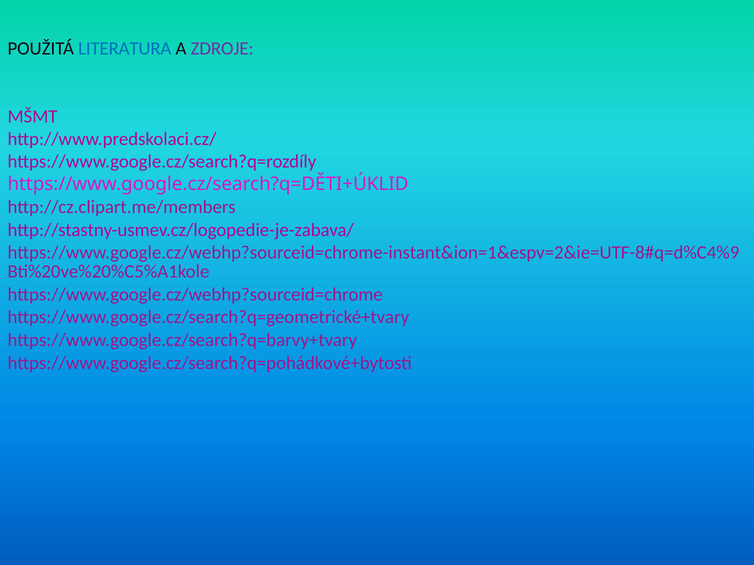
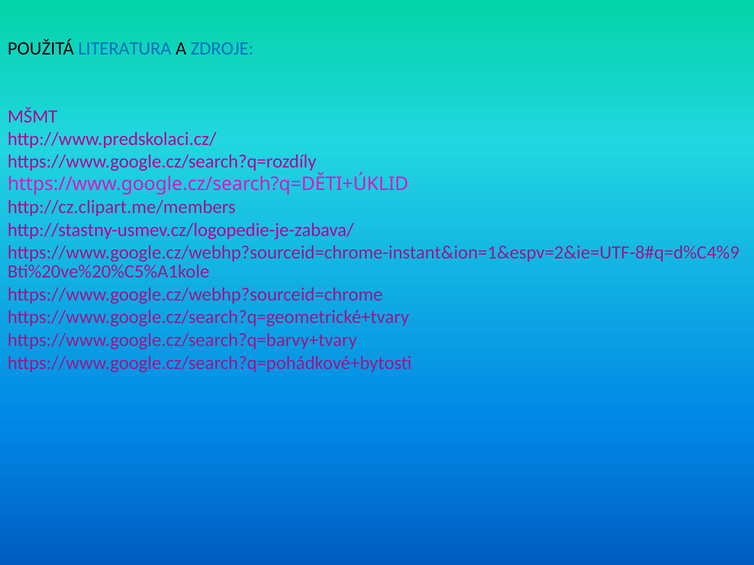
ZDROJE colour: purple -> blue (222, 49)
